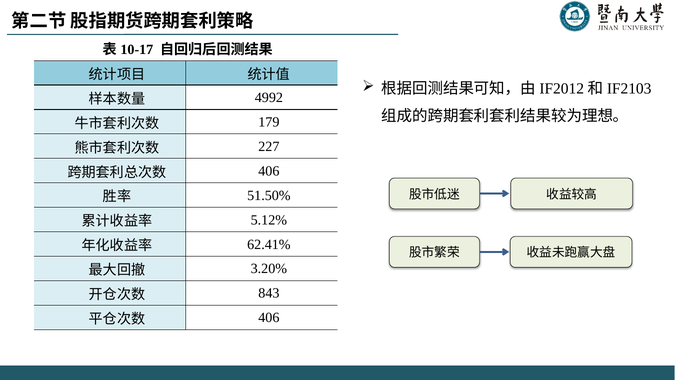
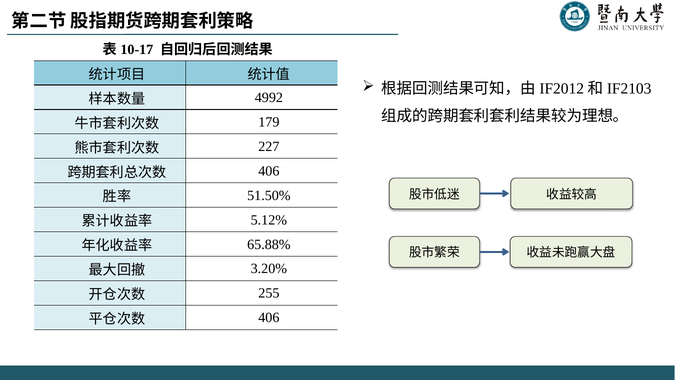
62.41%: 62.41% -> 65.88% (269, 244)
843: 843 -> 255 (269, 293)
